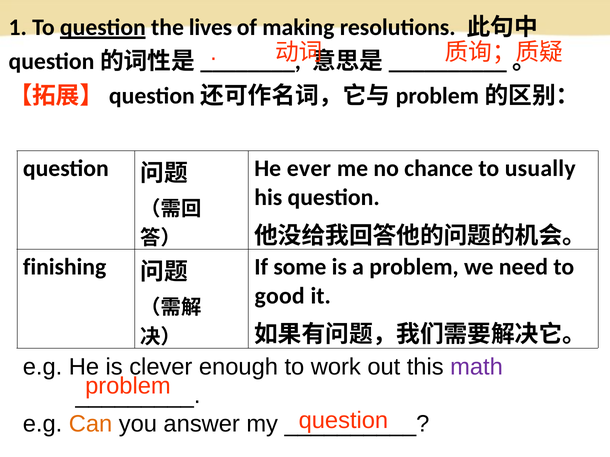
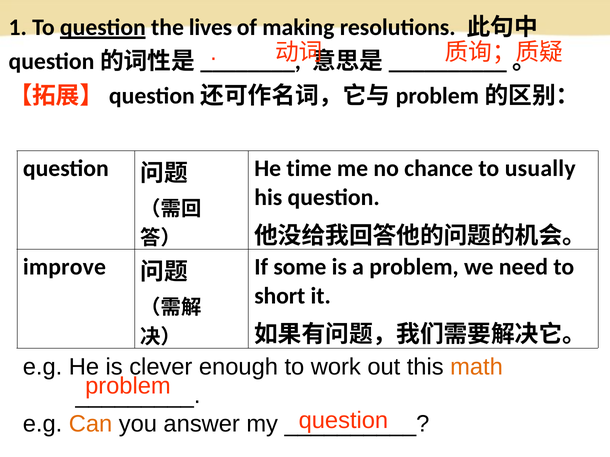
ever: ever -> time (309, 169)
finishing: finishing -> improve (64, 267)
good: good -> short (280, 296)
math colour: purple -> orange (477, 367)
